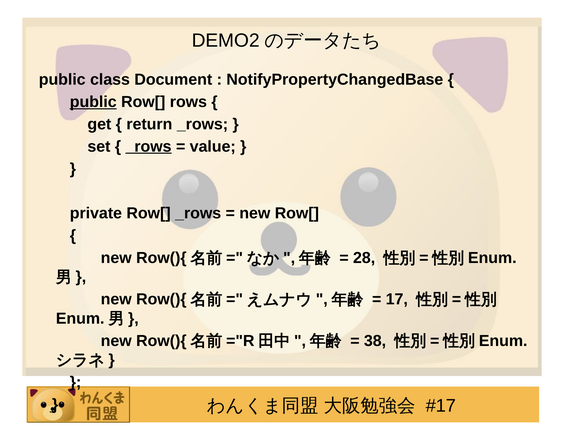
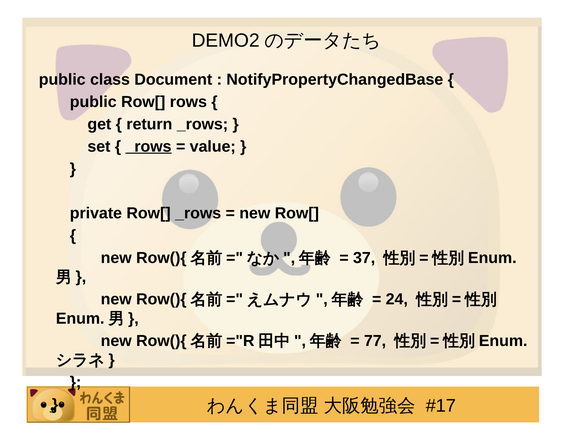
public underline: present -> none (93, 102)
28: 28 -> 37 (364, 258)
17: 17 -> 24 (397, 299)
38: 38 -> 77 (375, 341)
